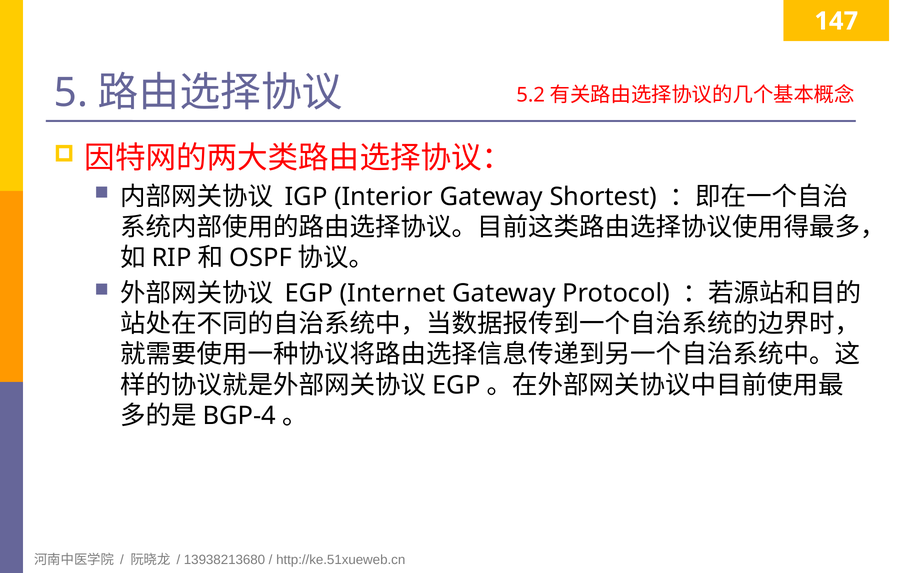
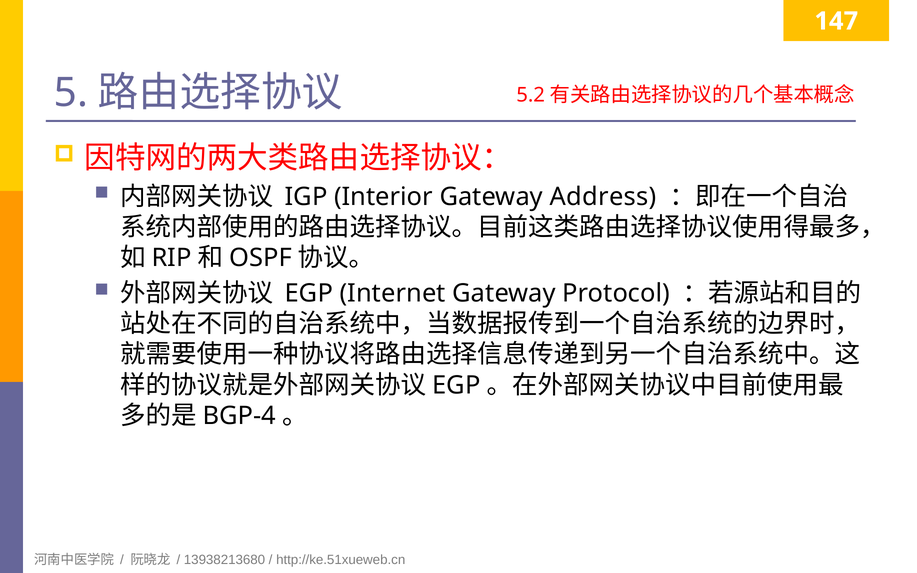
Shortest: Shortest -> Address (603, 197)
